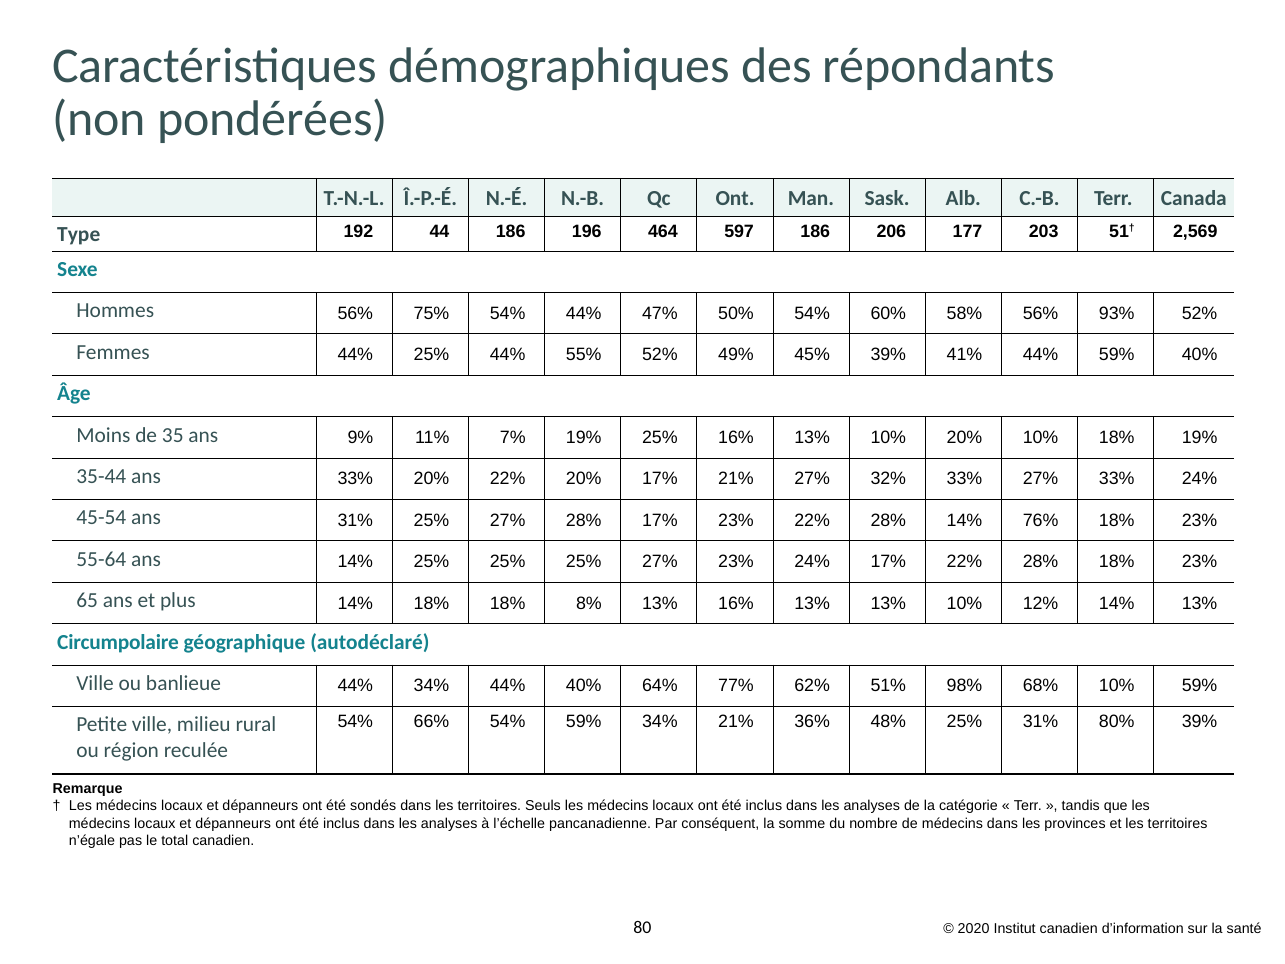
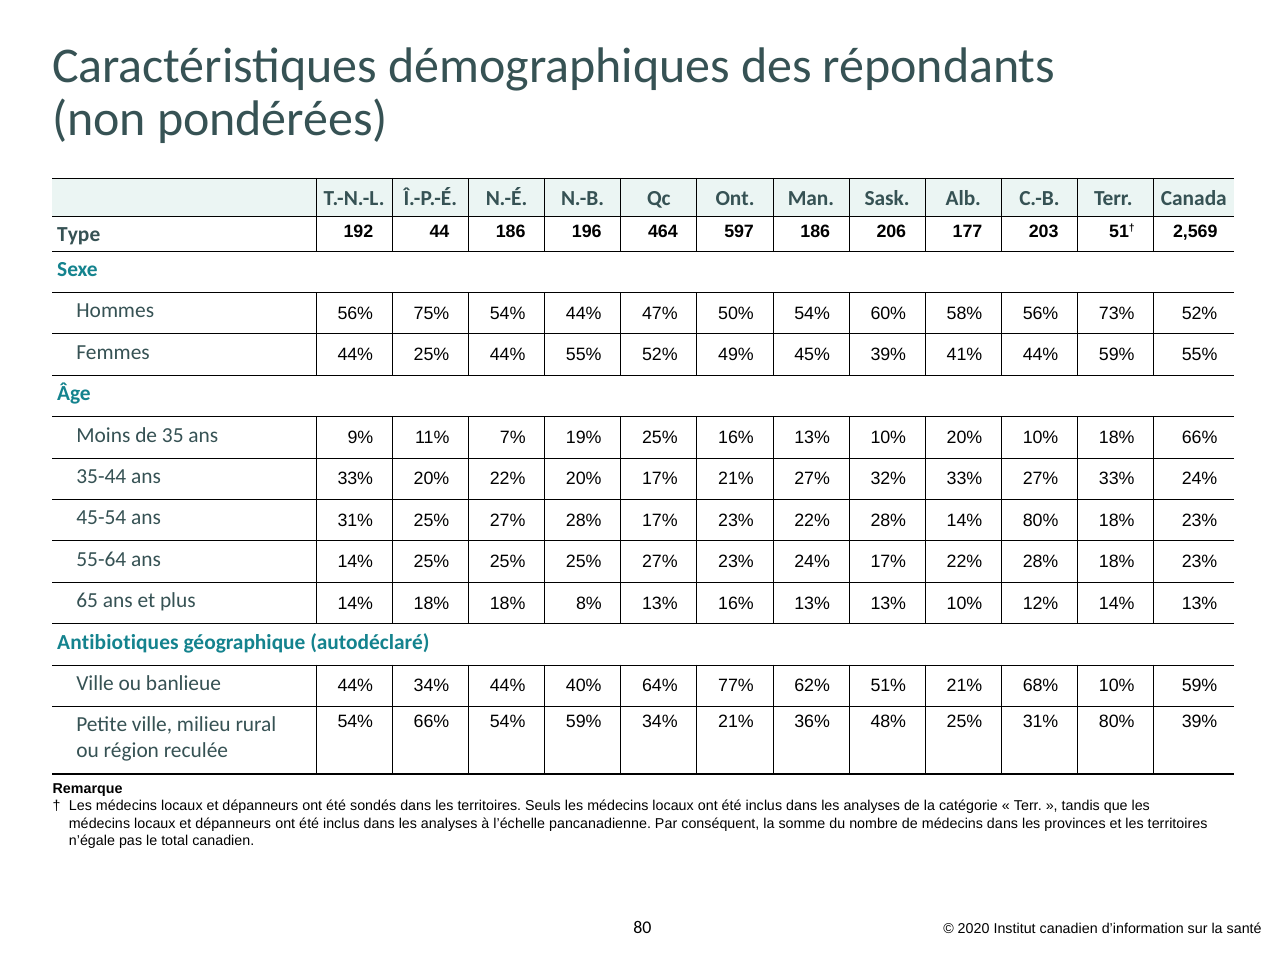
93%: 93% -> 73% (1117, 313)
59% 40%: 40% -> 55% (1200, 355)
18% 19%: 19% -> 66% (1200, 437)
14% 76%: 76% -> 80% (1041, 520)
Circumpolaire: Circumpolaire -> Antibiotiques (118, 642)
51% 98%: 98% -> 21% (964, 686)
